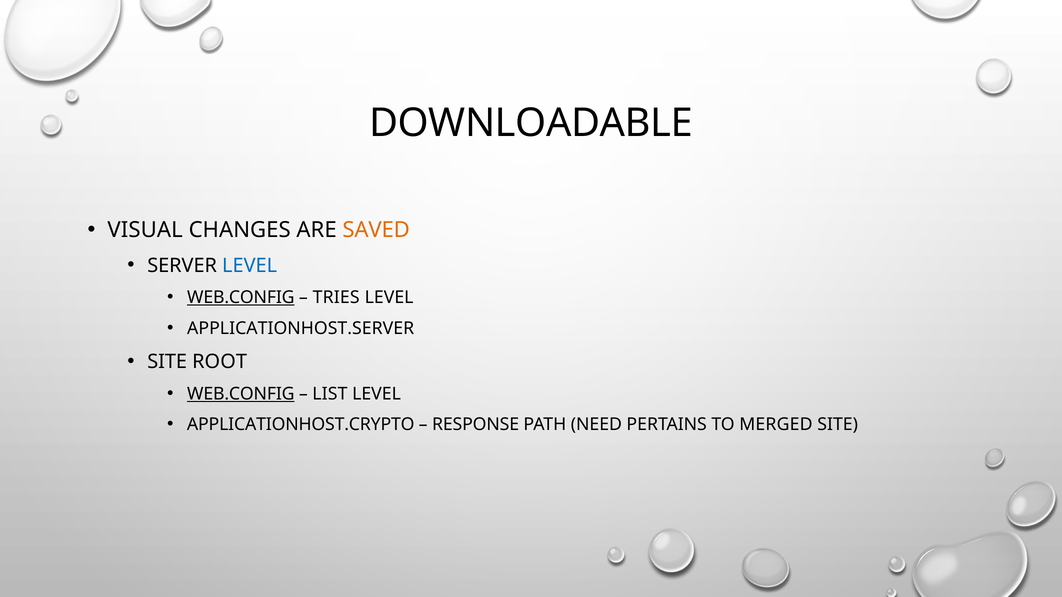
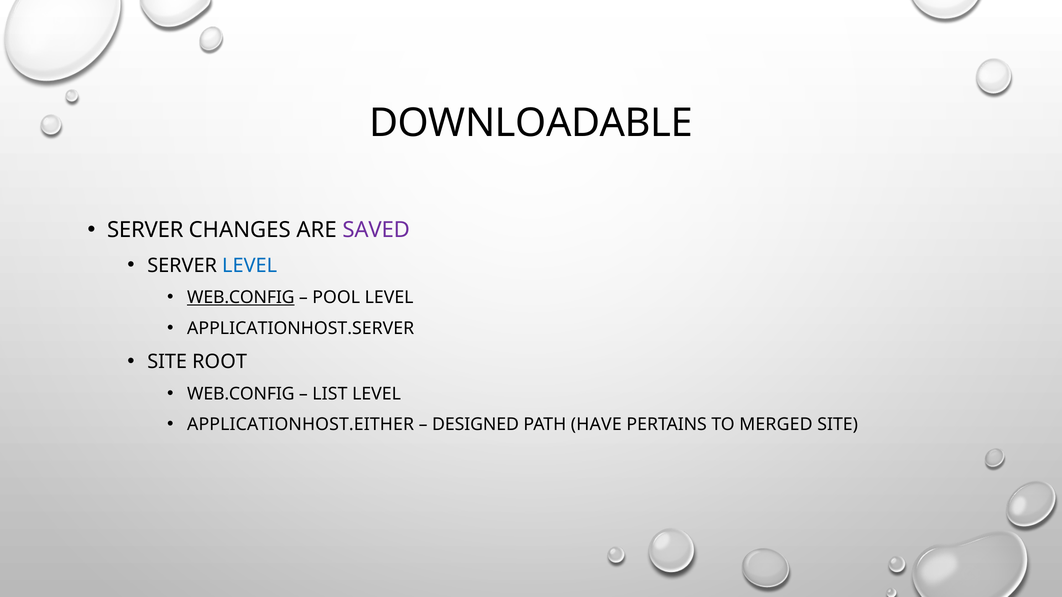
VISUAL: VISUAL -> SERVER (145, 230)
SAVED colour: orange -> purple (376, 230)
TRIES: TRIES -> POOL (336, 298)
WEB.CONFIG underline: present -> none (241, 394)
APPLICATIONHOST.CRYPTO: APPLICATIONHOST.CRYPTO -> APPLICATIONHOST.EITHER (301, 425)
RESPONSE: RESPONSE -> DESIGNED (476, 425)
NEED: NEED -> HAVE (596, 425)
